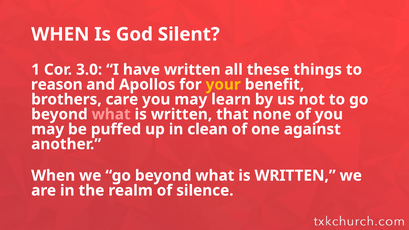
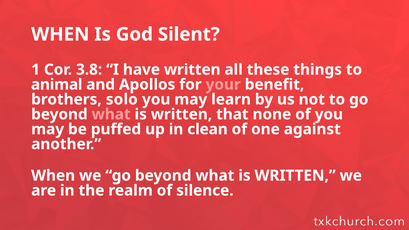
3.0: 3.0 -> 3.8 (89, 70)
reason: reason -> animal (57, 85)
your colour: yellow -> pink (223, 85)
care: care -> solo (122, 99)
